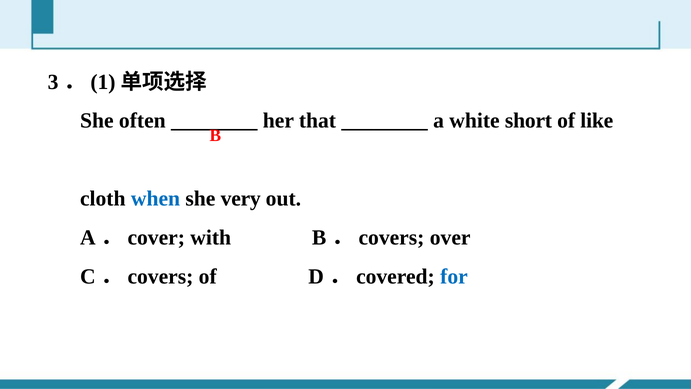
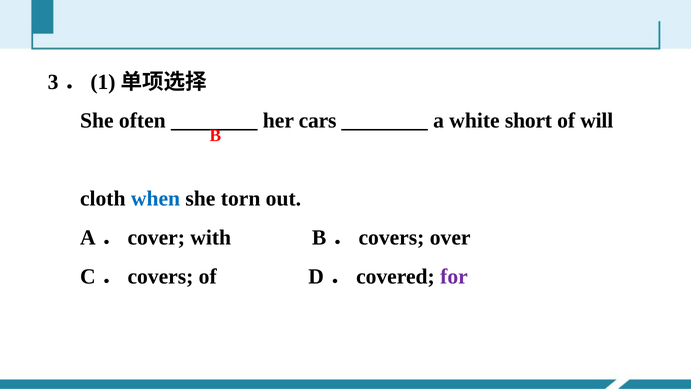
that: that -> cars (318, 121)
like: like -> will (597, 121)
very: very -> torn (241, 198)
for colour: blue -> purple (454, 276)
